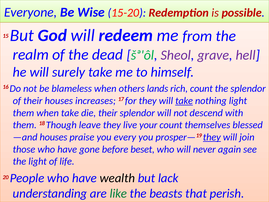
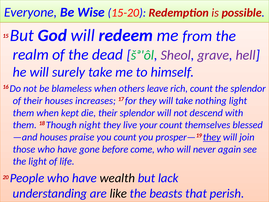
lands: lands -> leave (158, 89)
take underline: present -> none (184, 101)
when take: take -> kept (70, 113)
leave: leave -> night (90, 125)
you every: every -> count (125, 137)
beset: beset -> come (143, 149)
like colour: green -> black (118, 193)
